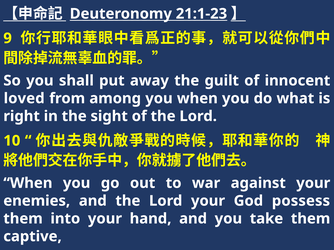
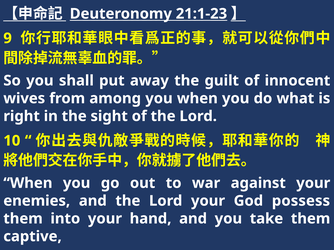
loved: loved -> wives (24, 99)
